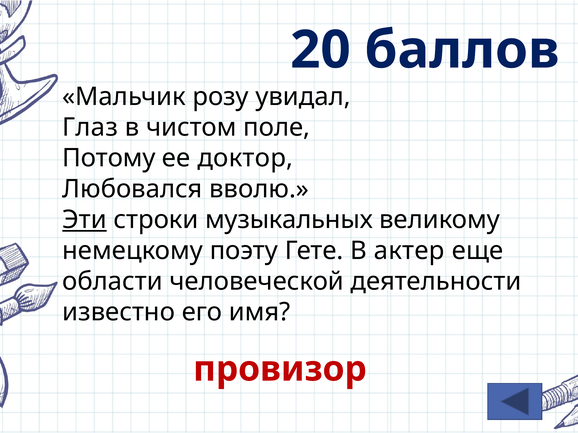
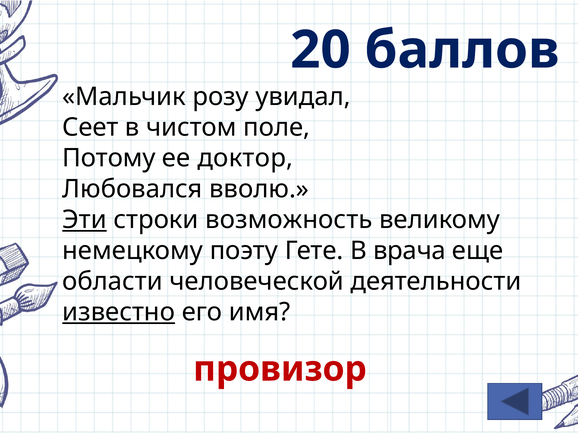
Глаз: Глаз -> Сеет (90, 128)
музыкальных: музыкальных -> возможность (289, 220)
актер: актер -> врача (409, 251)
известно underline: none -> present (119, 313)
